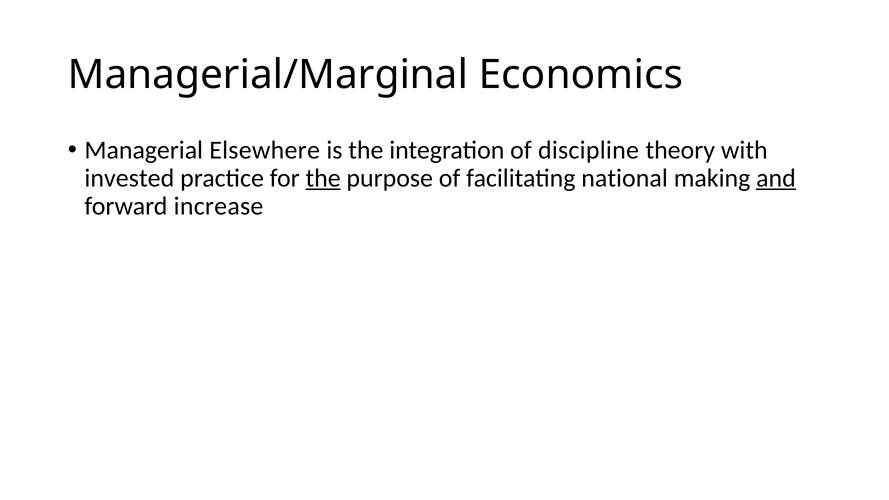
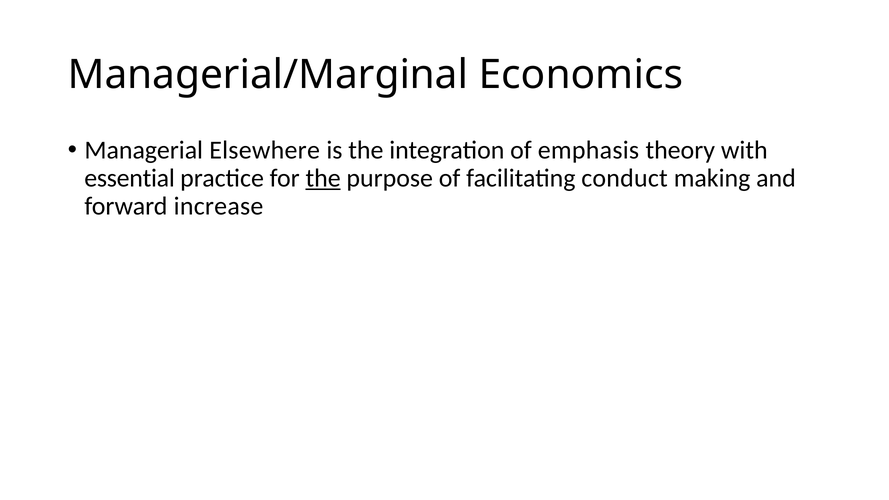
discipline: discipline -> emphasis (588, 150)
invested: invested -> essential (130, 178)
national: national -> conduct (624, 178)
and underline: present -> none (776, 178)
